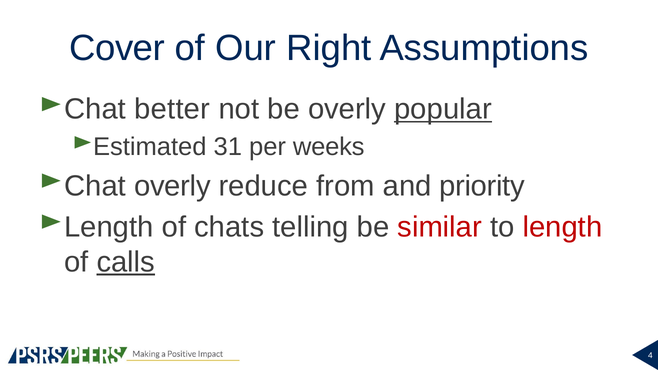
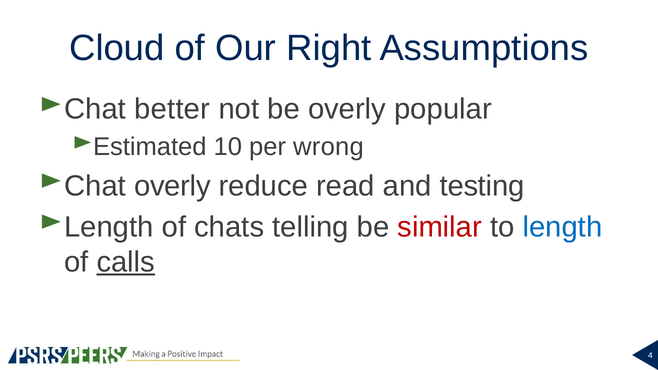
Cover: Cover -> Cloud (117, 48)
popular underline: present -> none (443, 109)
31: 31 -> 10 (228, 147)
weeks: weeks -> wrong (328, 147)
from: from -> read (345, 186)
priority: priority -> testing (482, 186)
length colour: red -> blue (562, 227)
